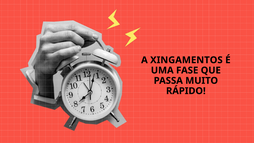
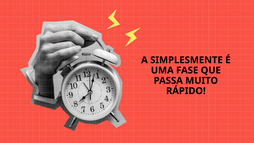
XINGAMENTOS: XINGAMENTOS -> SIMPLESMENTE (186, 60)
